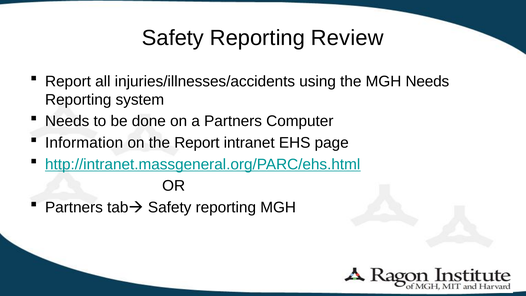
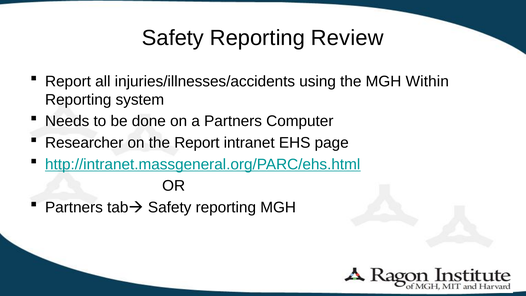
MGH Needs: Needs -> Within (427, 81)
Information: Information -> Researcher (84, 143)
